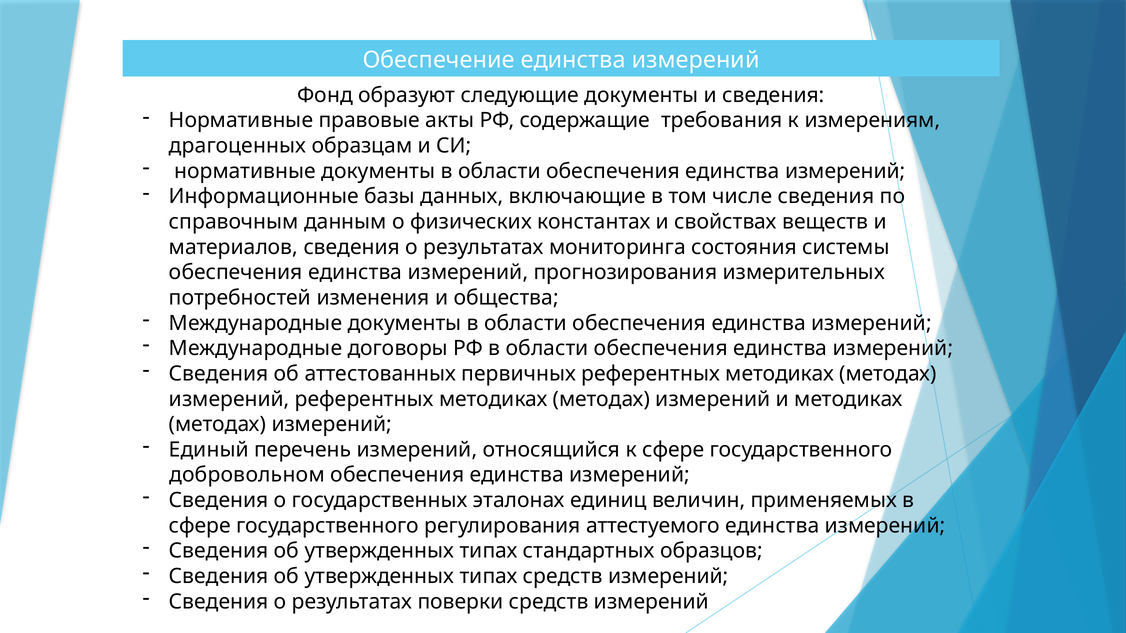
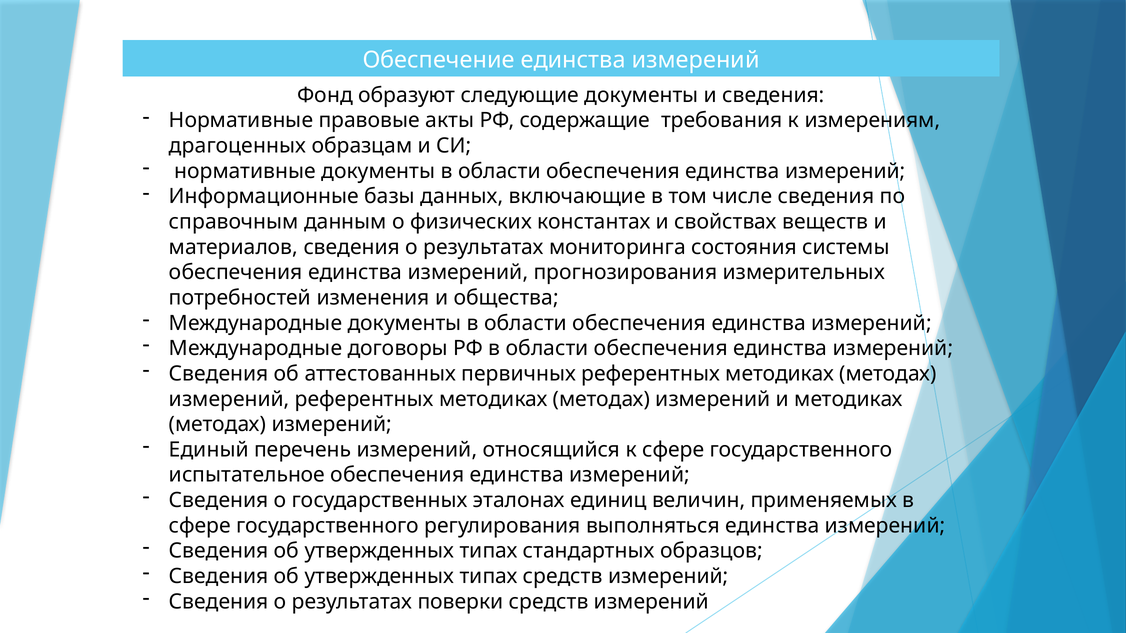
добровольном: добровольном -> испытательное (247, 475)
аттестуемого: аттестуемого -> выполняться (653, 526)
